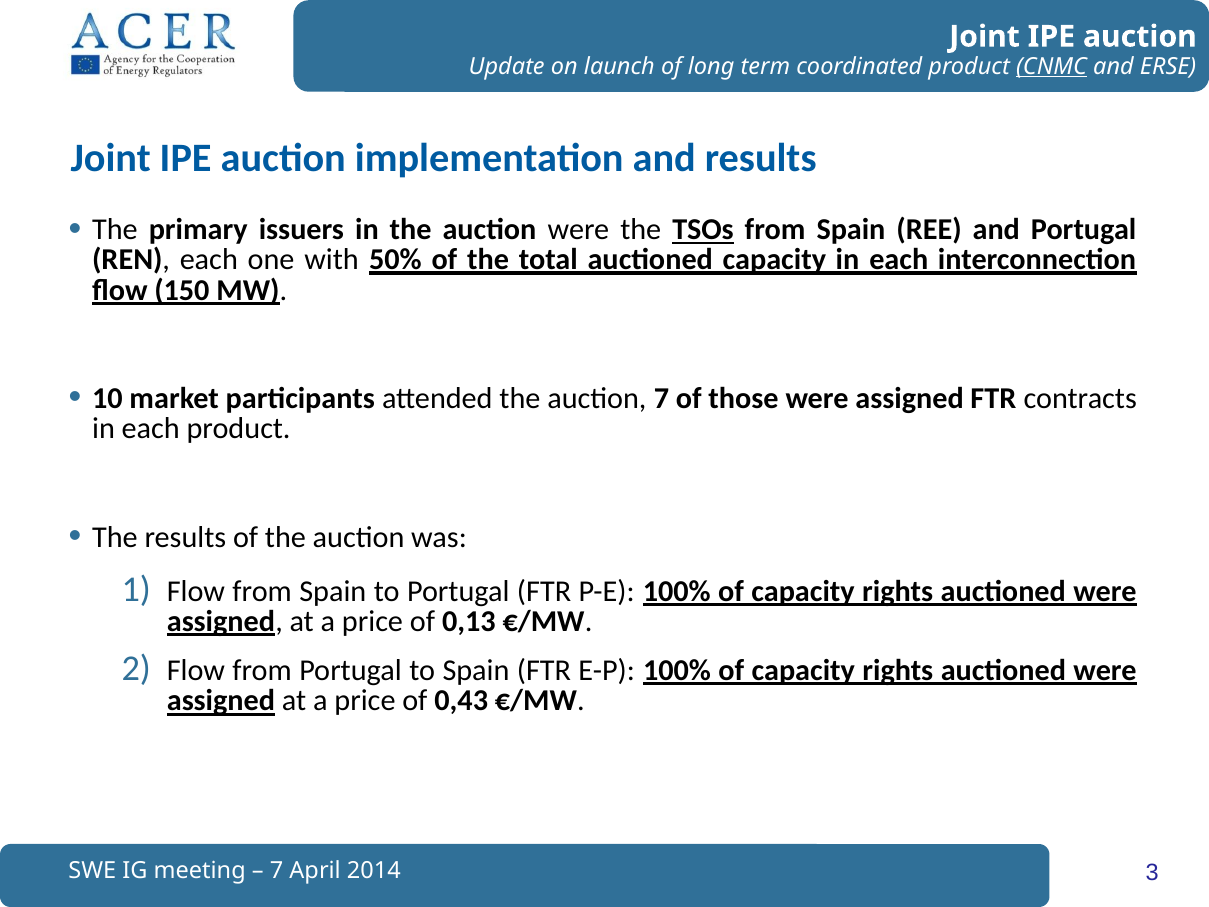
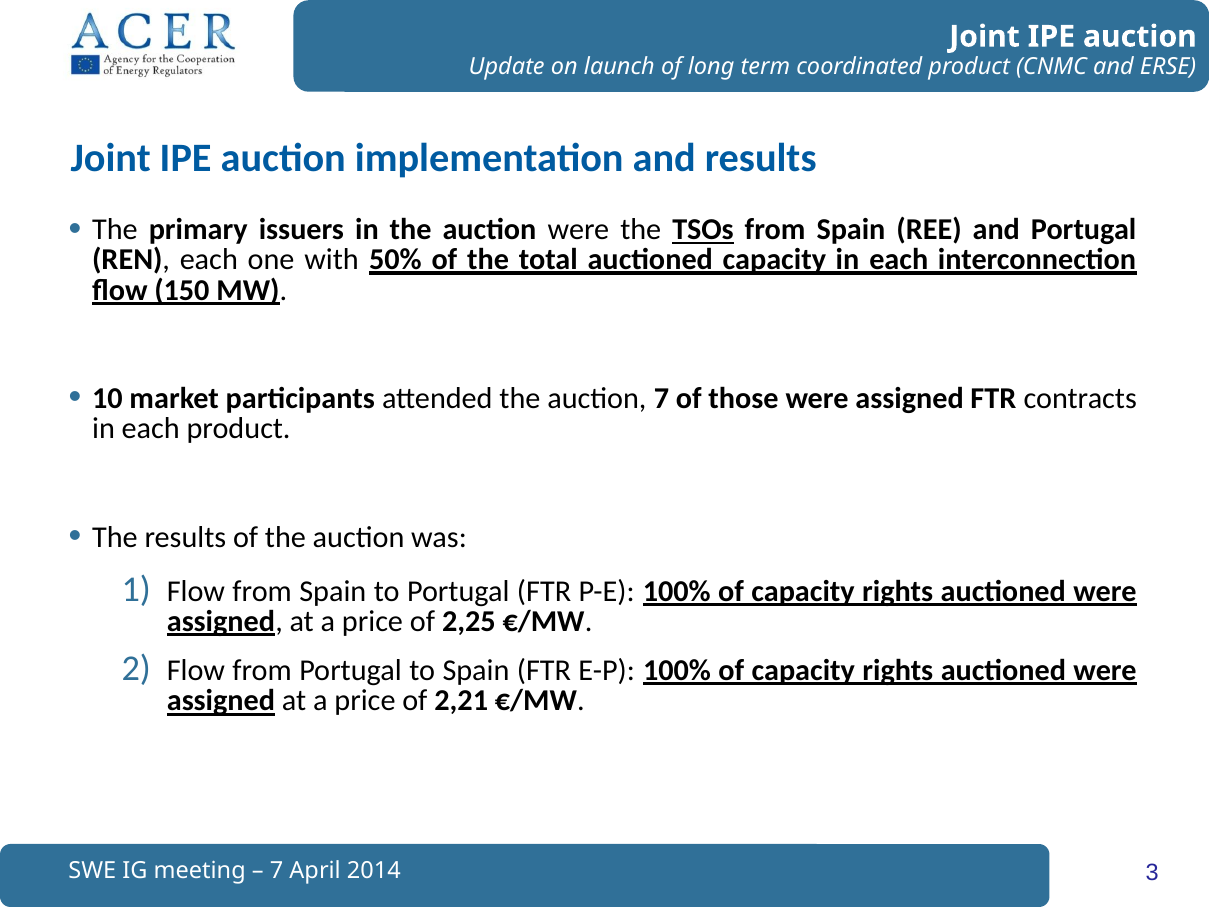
CNMC underline: present -> none (1052, 67)
0,13: 0,13 -> 2,25 (469, 621)
0,43: 0,43 -> 2,21 (461, 701)
